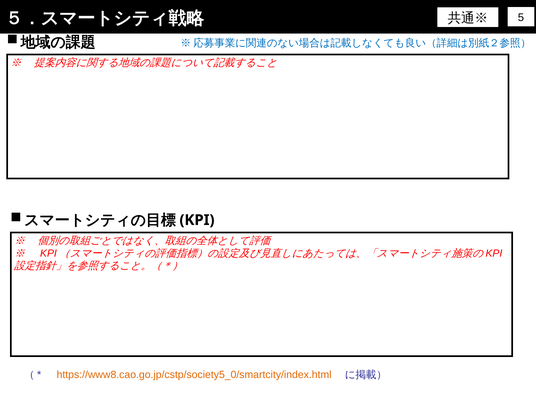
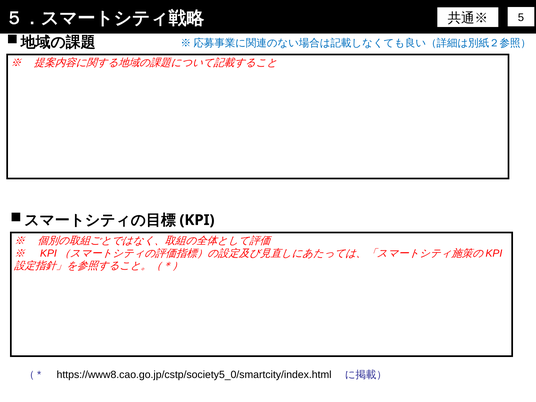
https://www8.cao.go.jp/cstp/society5_0/smartcity/index.html colour: orange -> black (194, 375)
